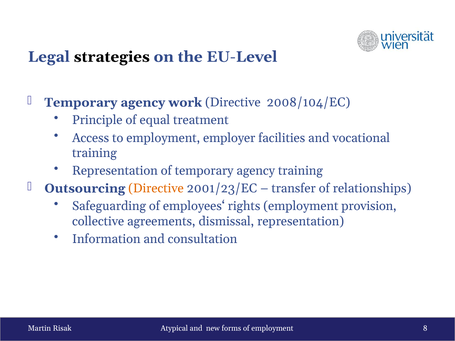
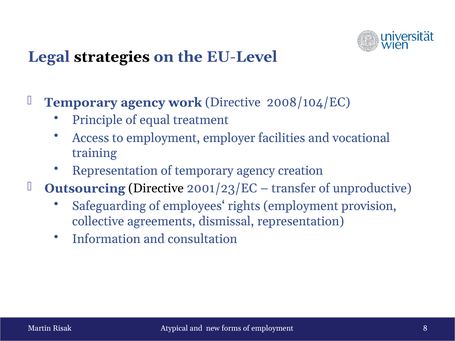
agency training: training -> creation (300, 171)
Directive colour: orange -> black (156, 189)
relationships: relationships -> unproductive (372, 189)
